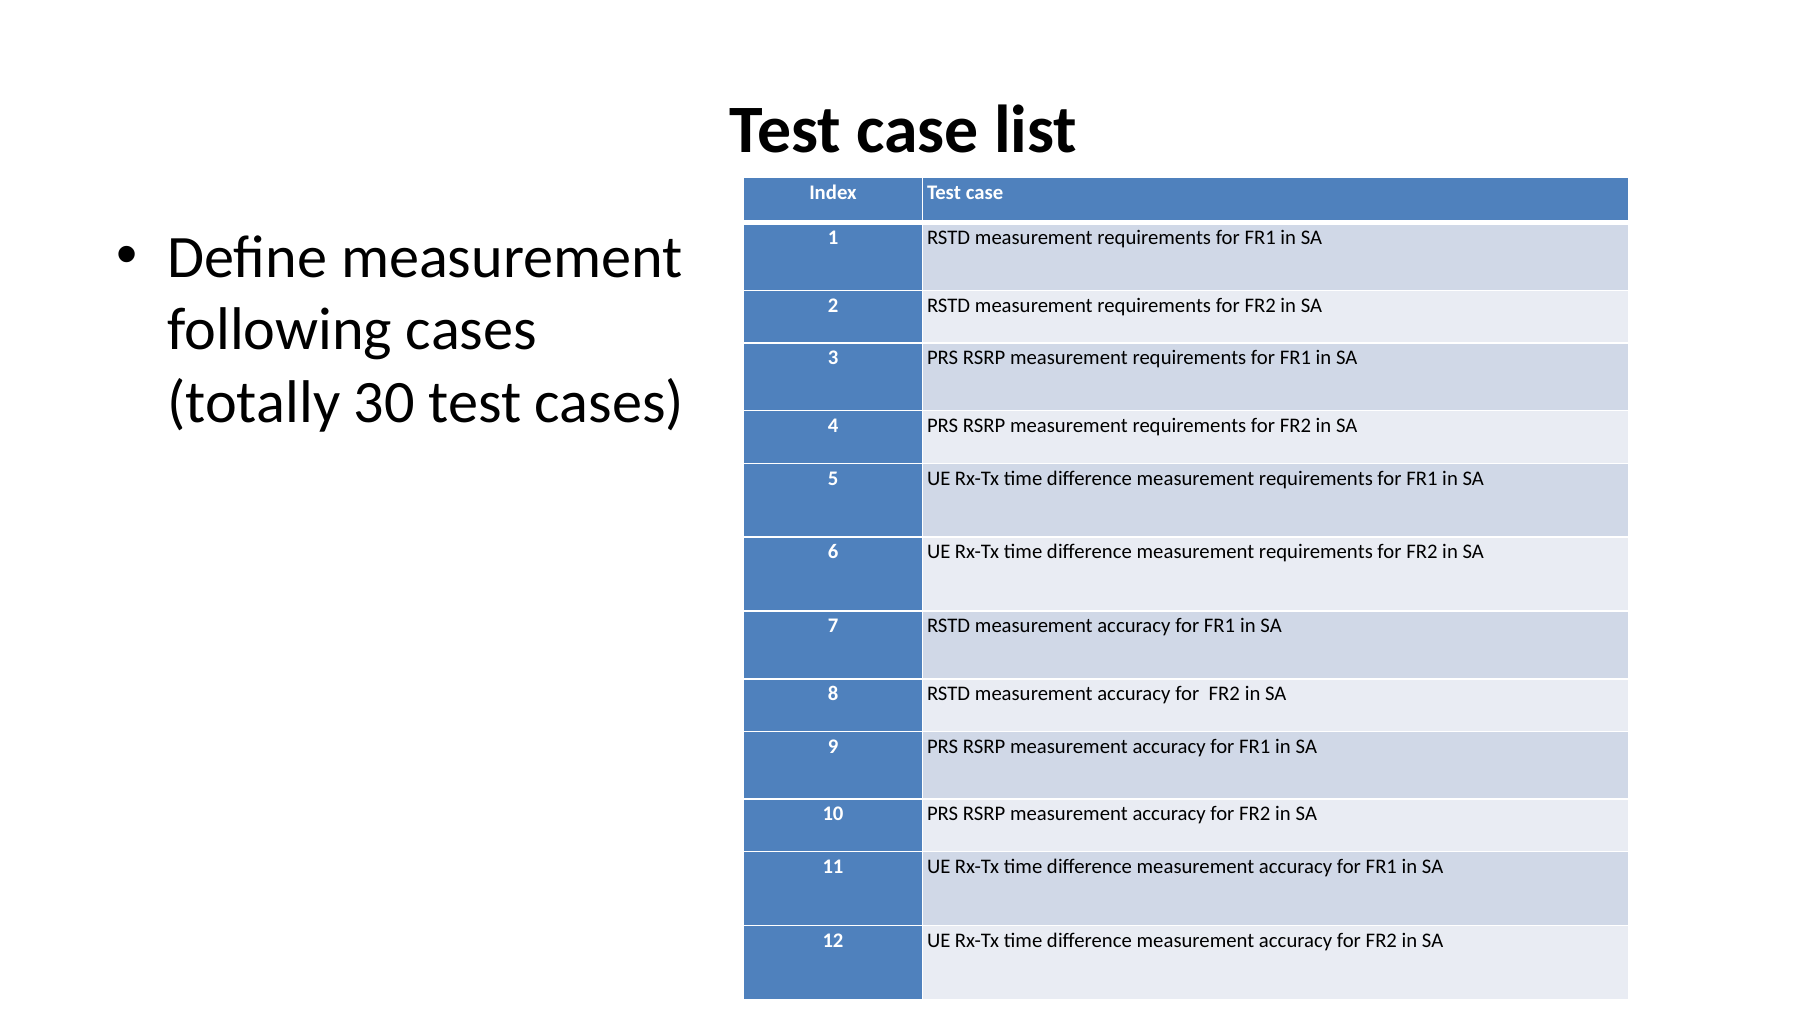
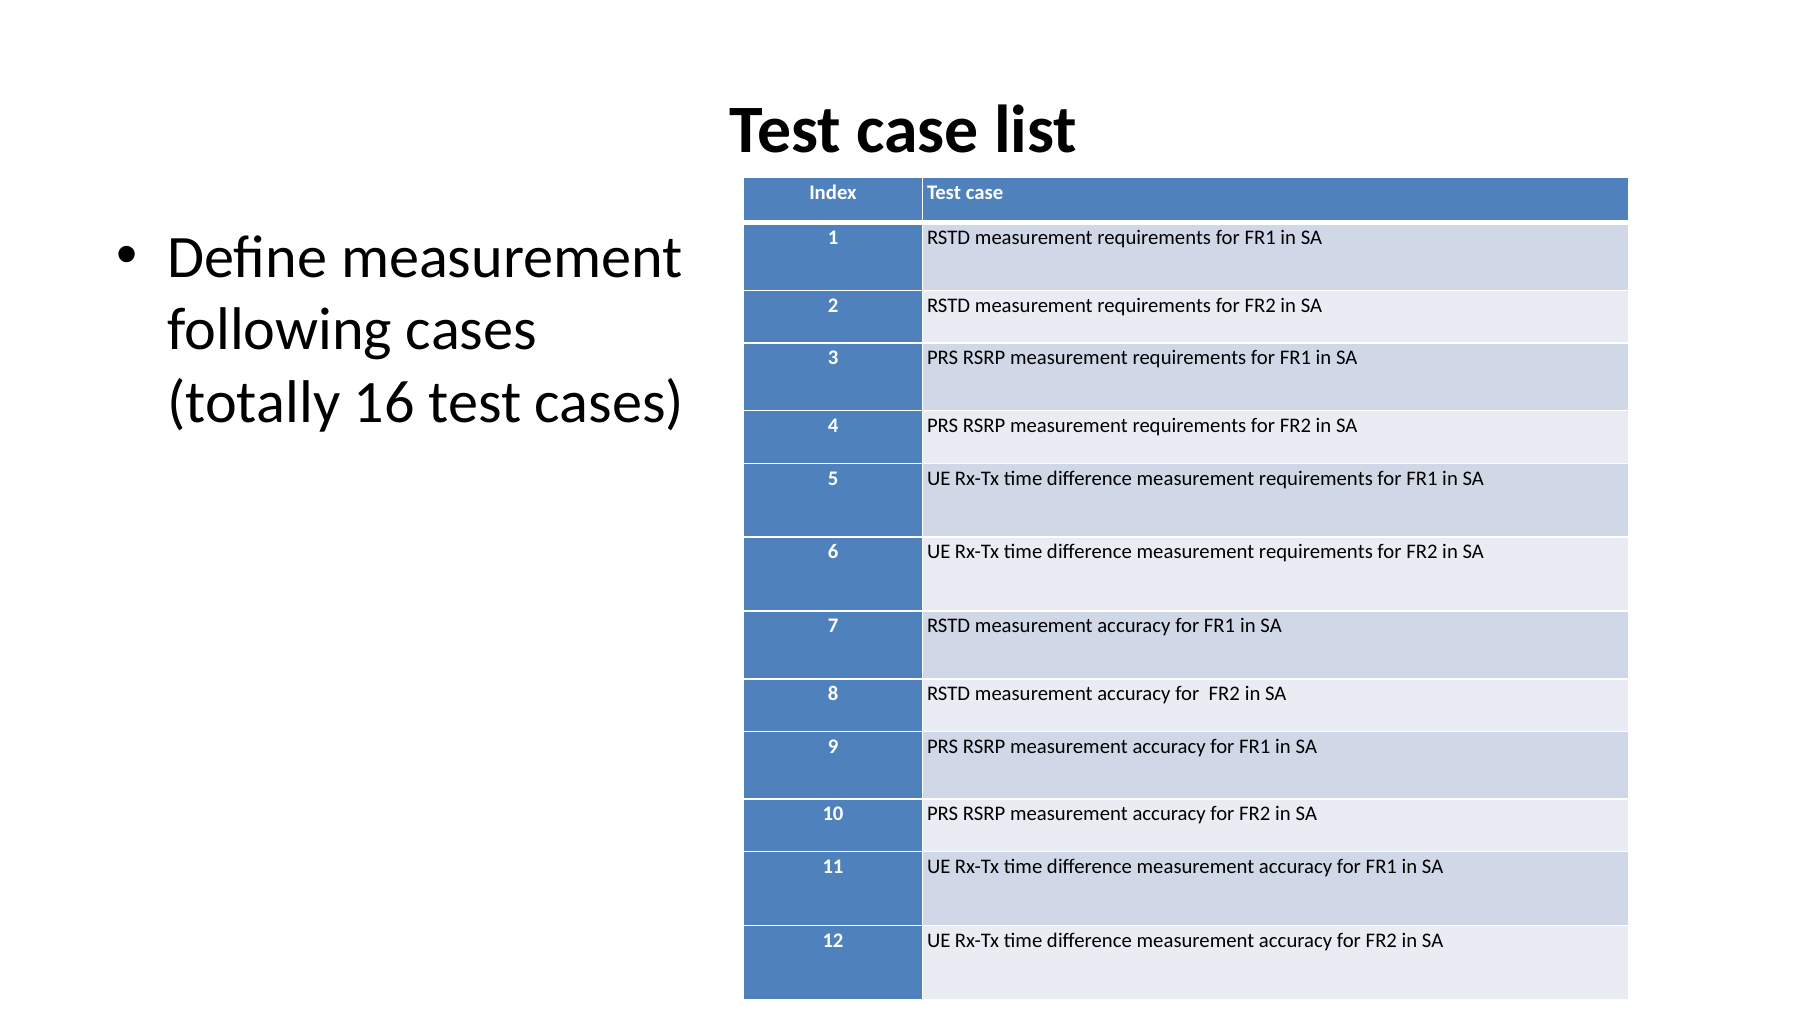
30: 30 -> 16 (384, 402)
